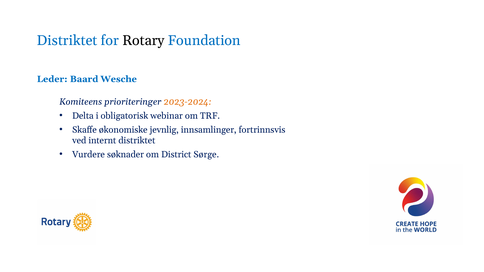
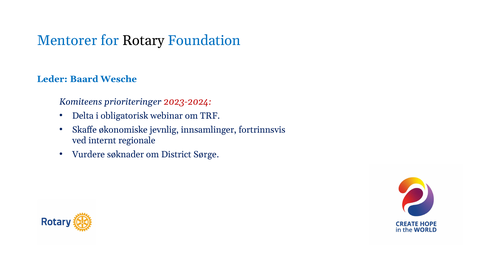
Distriktet: Distriktet -> Mentorer (67, 41)
2023-2024 colour: orange -> red (188, 102)
internt distriktet: distriktet -> regionale (137, 141)
